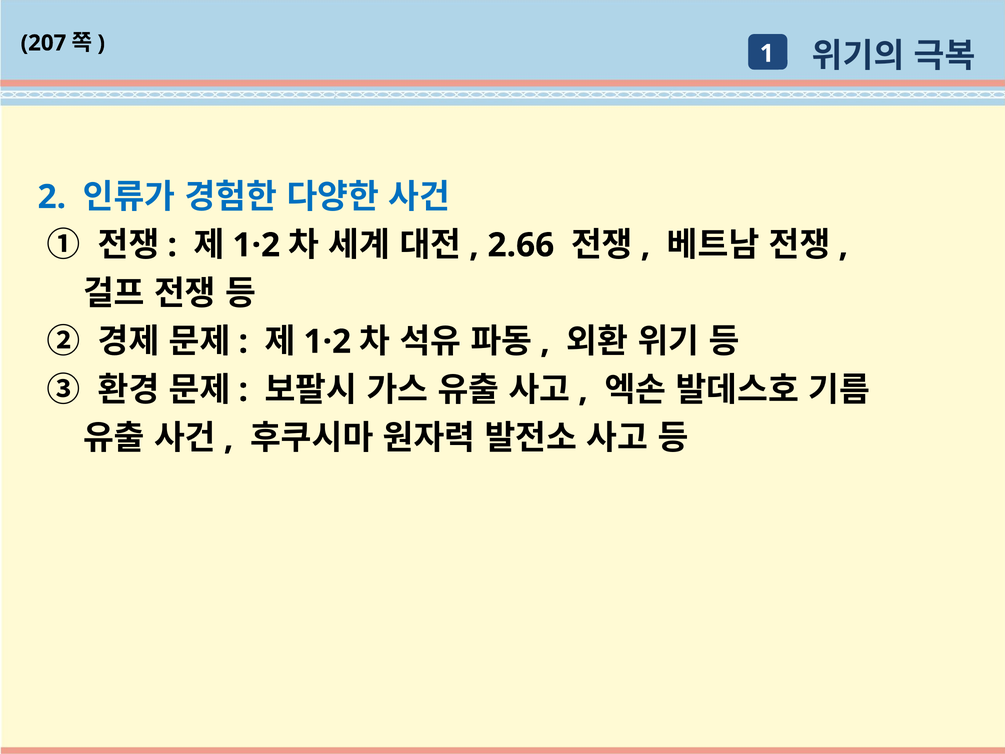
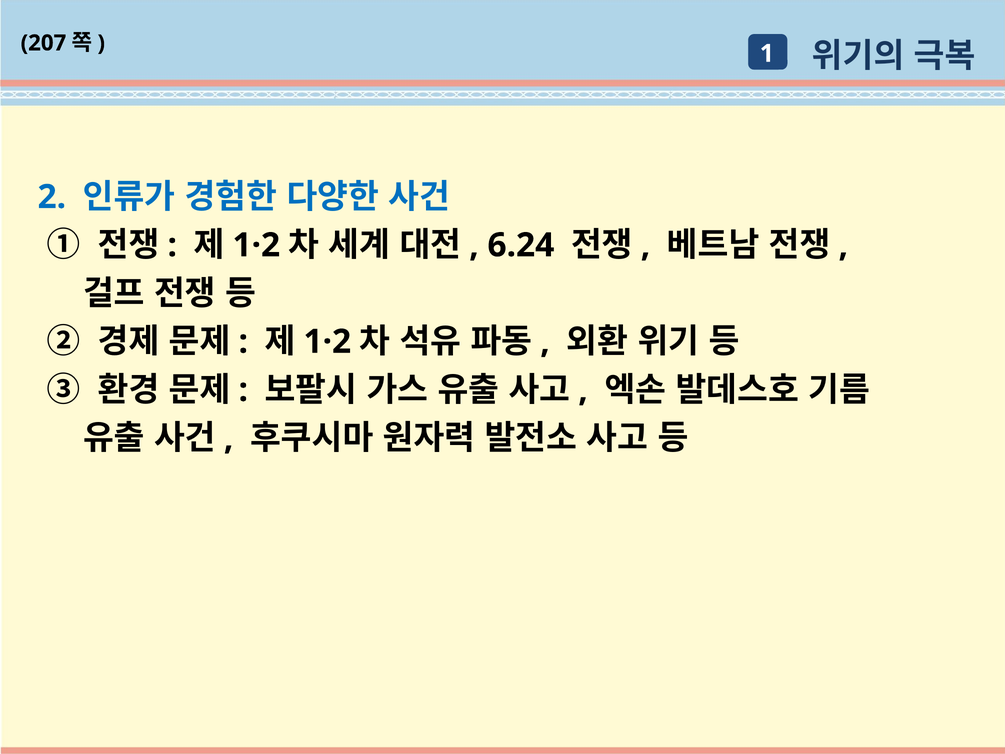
2.66: 2.66 -> 6.24 (521, 245)
